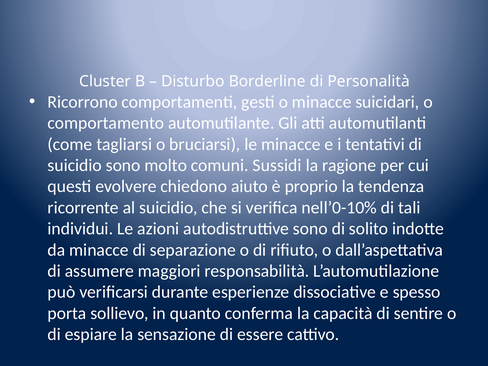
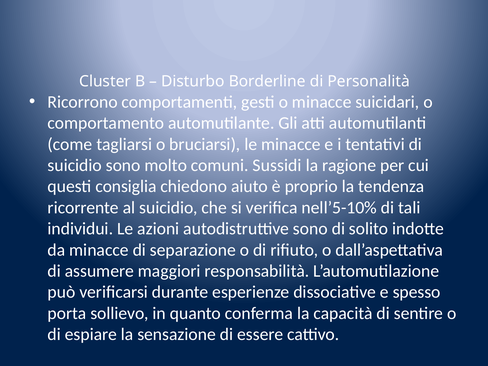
evolvere: evolvere -> consiglia (126, 186)
nell’0-10%: nell’0-10% -> nell’5-10% (339, 208)
